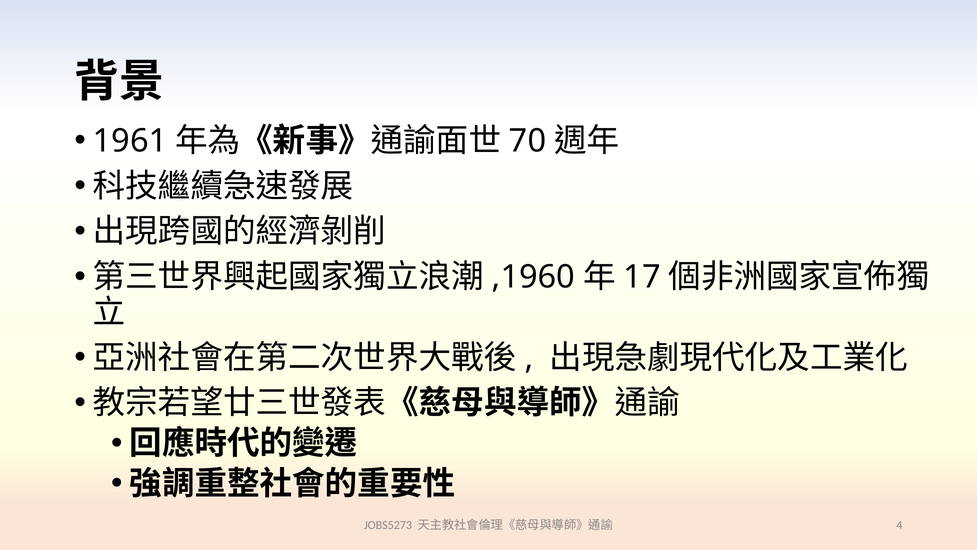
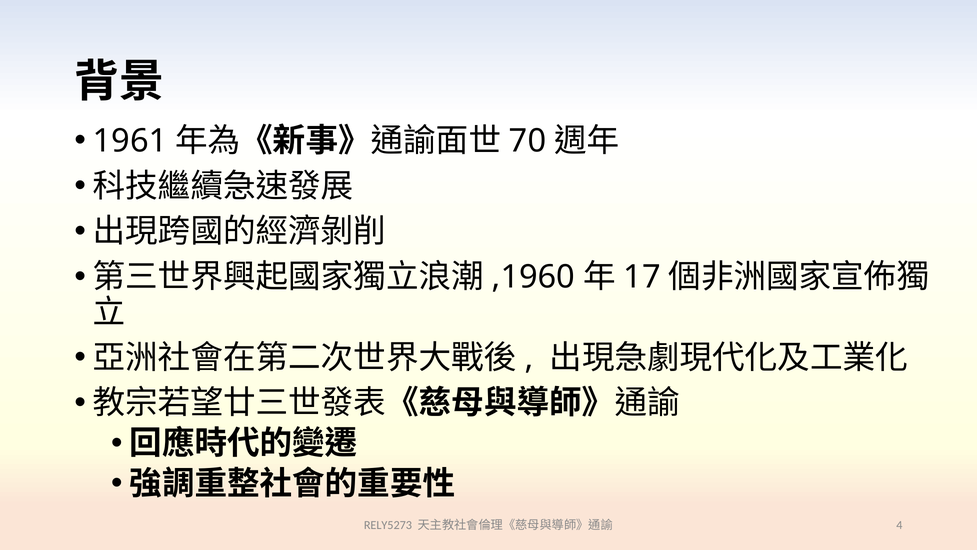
JOBS5273: JOBS5273 -> RELY5273 (388, 525)
